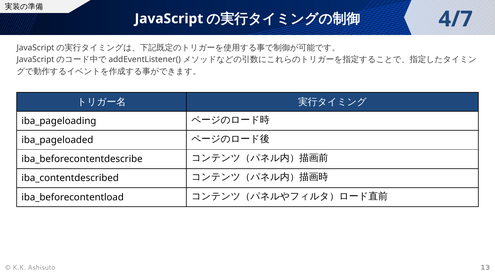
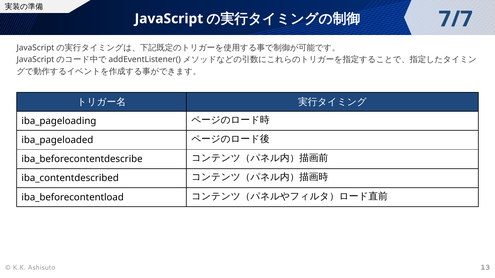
4/7: 4/7 -> 7/7 (456, 19)
